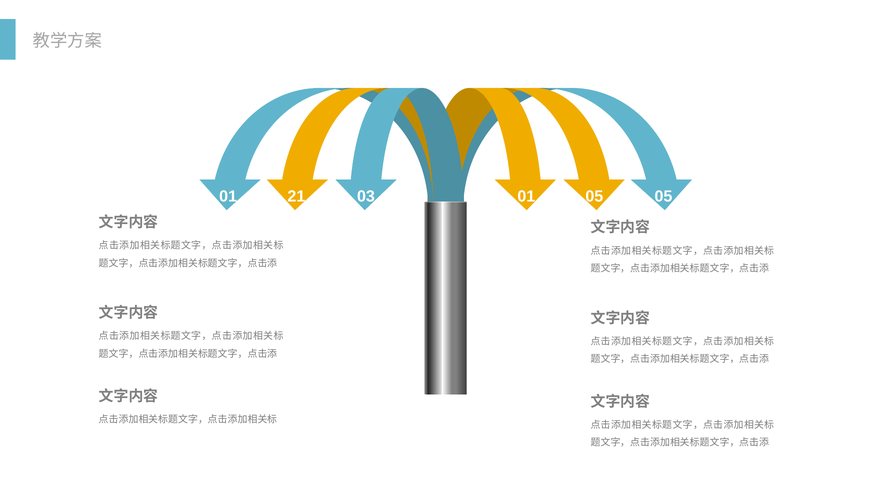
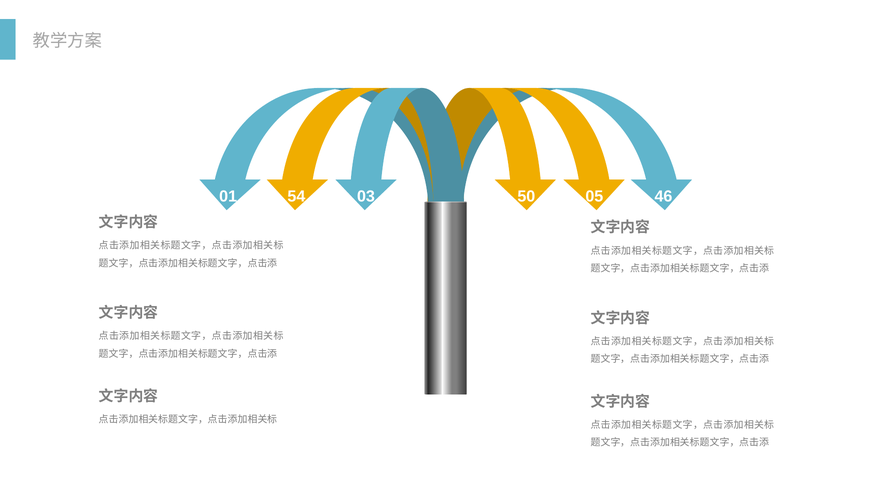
21: 21 -> 54 (296, 196)
03 01: 01 -> 50 (526, 196)
05 05: 05 -> 46 (663, 196)
